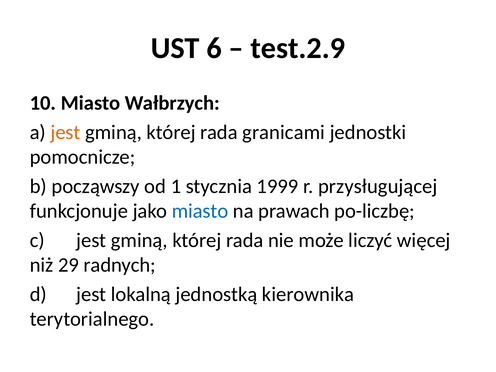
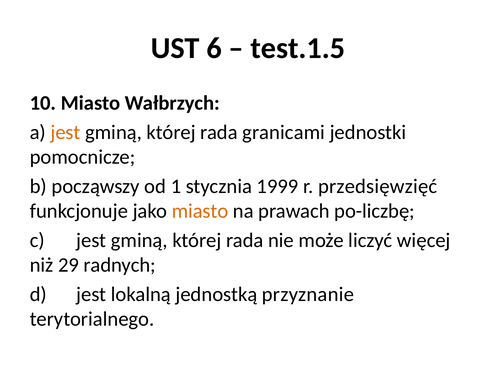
test.2.9: test.2.9 -> test.1.5 (298, 48)
przysługującej: przysługującej -> przedsięwzięć (378, 186)
miasto colour: blue -> orange (200, 211)
kierownika: kierownika -> przyznanie (308, 294)
